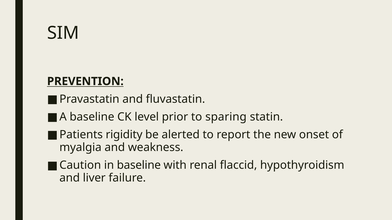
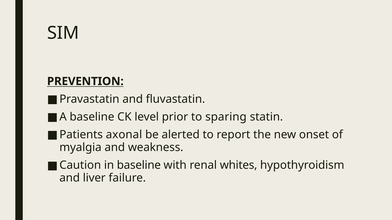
rigidity: rigidity -> axonal (124, 135)
flaccid: flaccid -> whites (239, 165)
